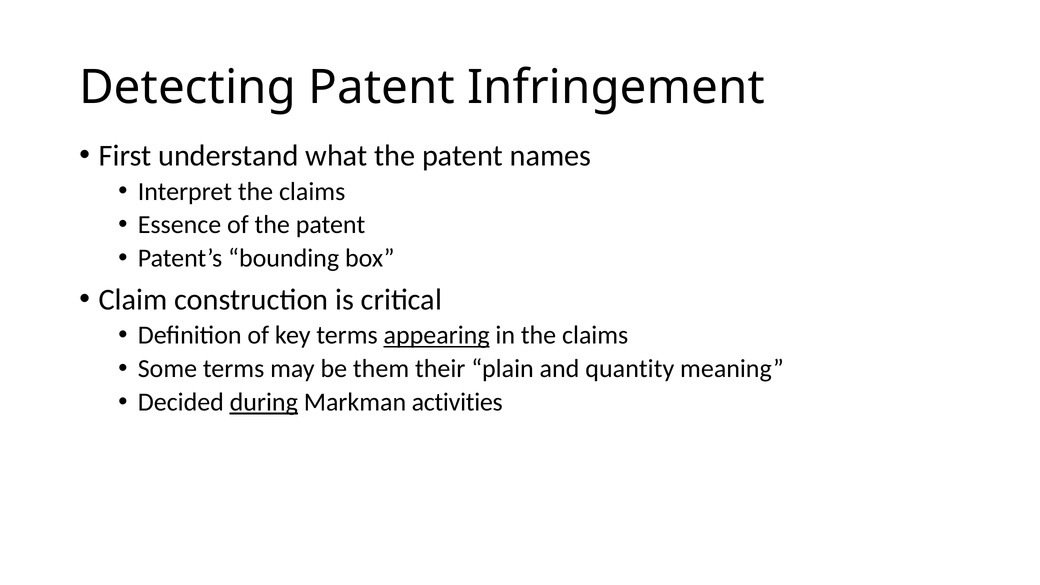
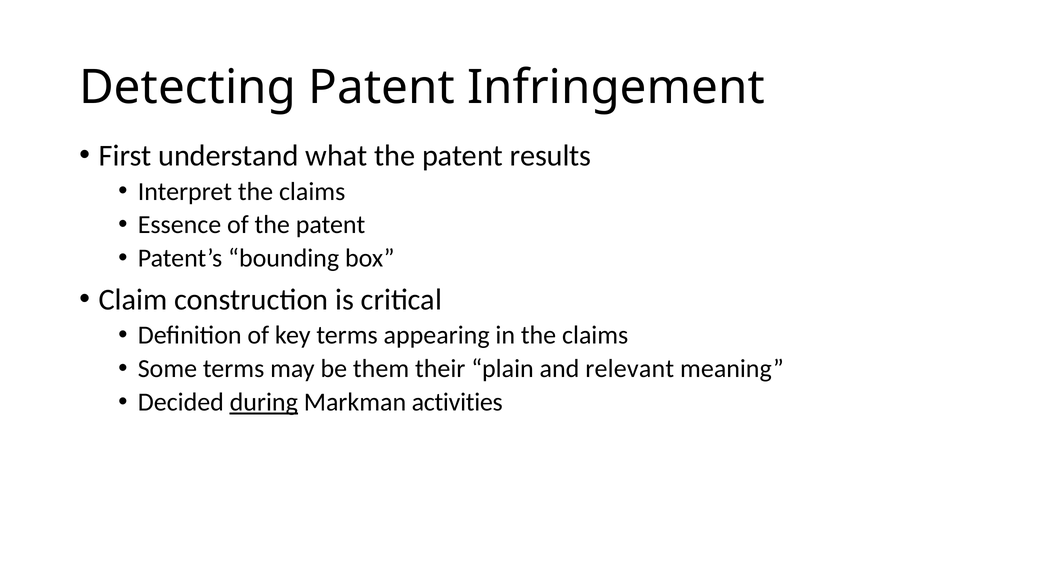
names: names -> results (550, 156)
appearing underline: present -> none (437, 335)
quantity: quantity -> relevant (630, 369)
